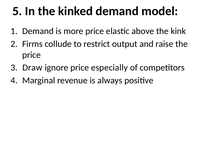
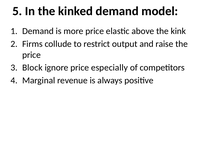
Draw: Draw -> Block (32, 68)
